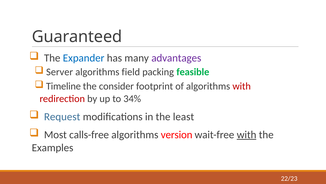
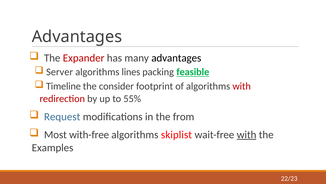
Guaranteed: Guaranteed -> Advantages (77, 37)
Expander colour: blue -> red (84, 58)
advantages colour: purple -> black (176, 58)
field: field -> lines (131, 72)
feasible underline: none -> present (193, 72)
34%: 34% -> 55% (132, 98)
least: least -> from (184, 116)
calls-free: calls-free -> with-free (89, 134)
version: version -> skiplist (176, 134)
